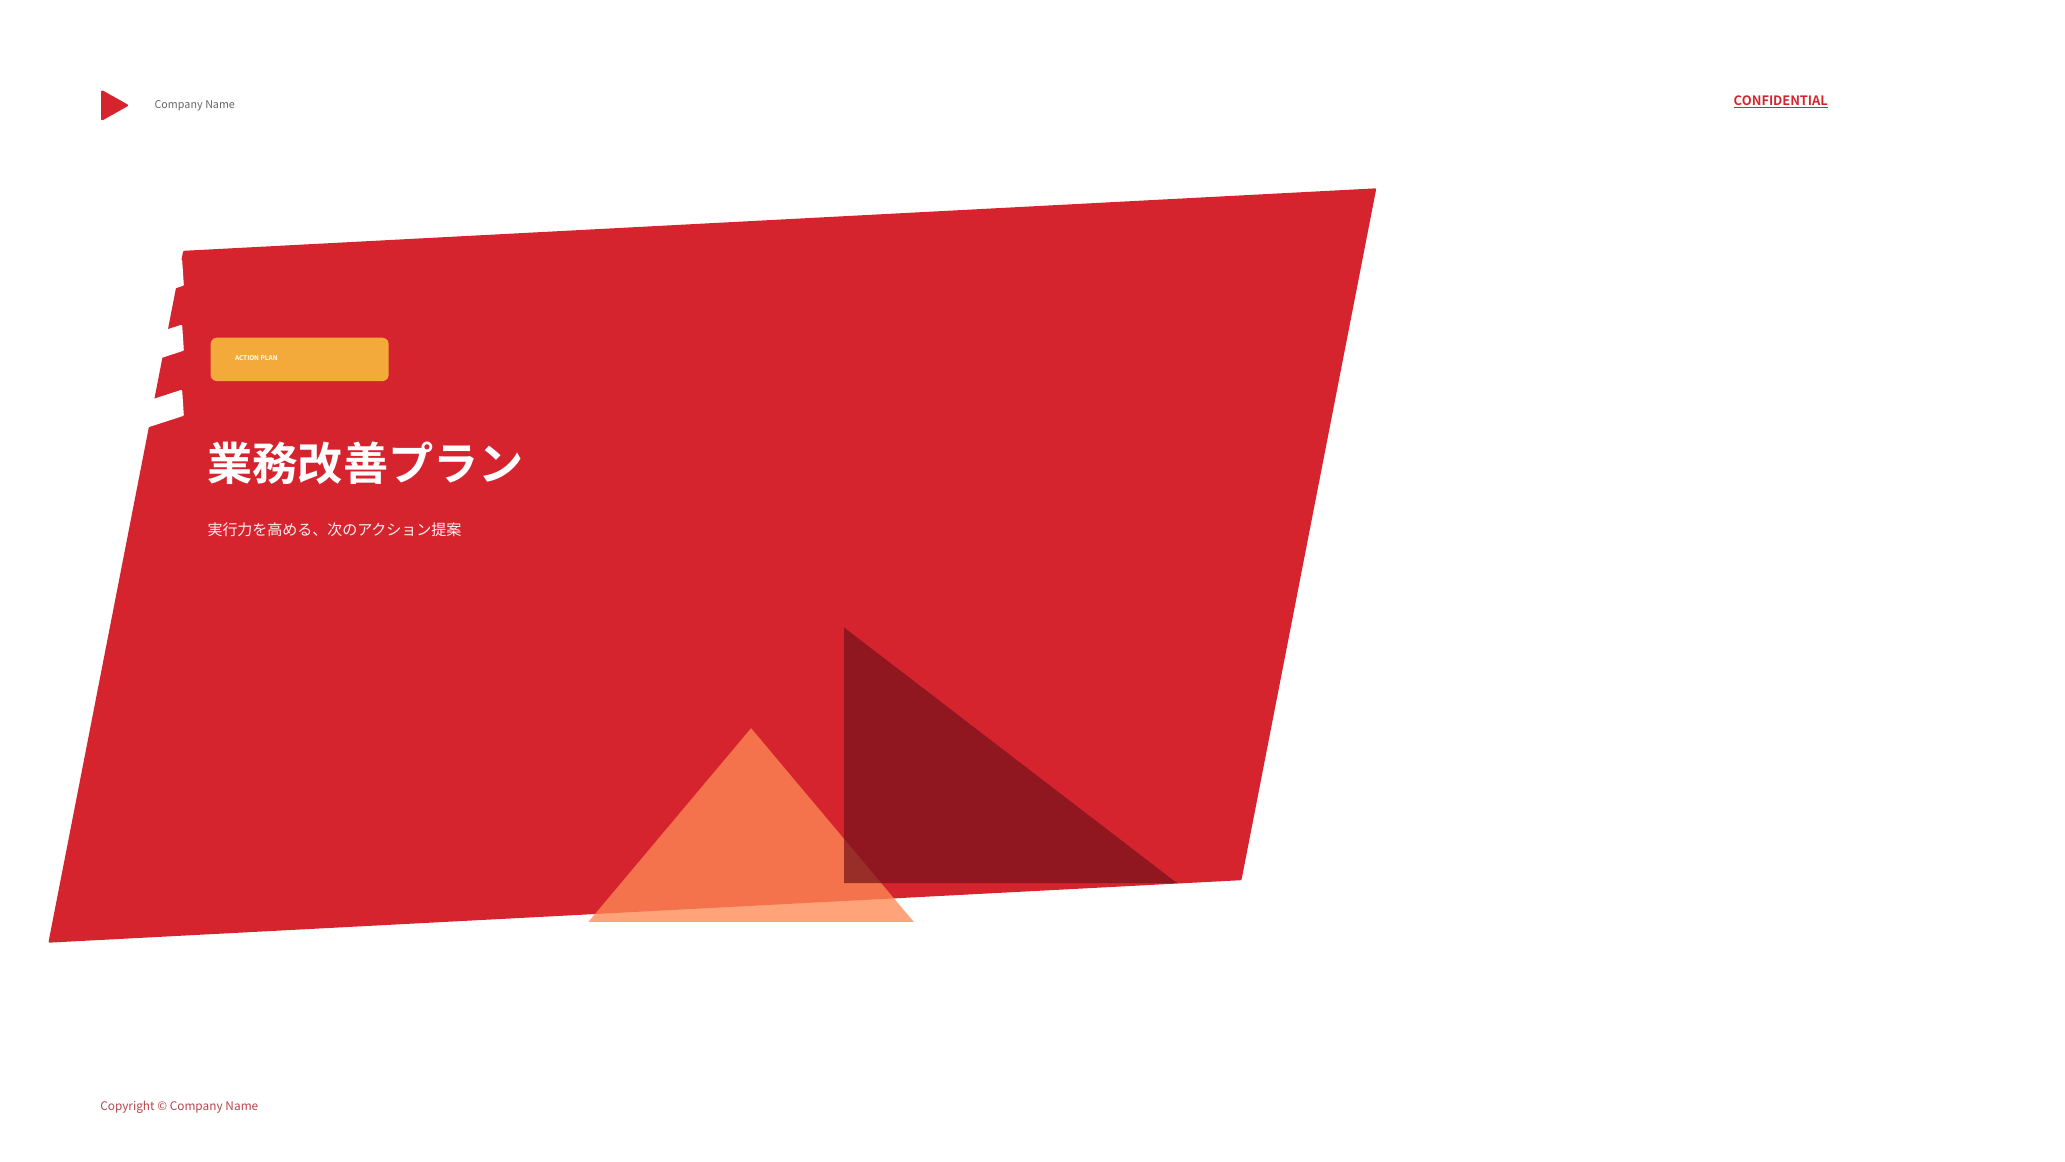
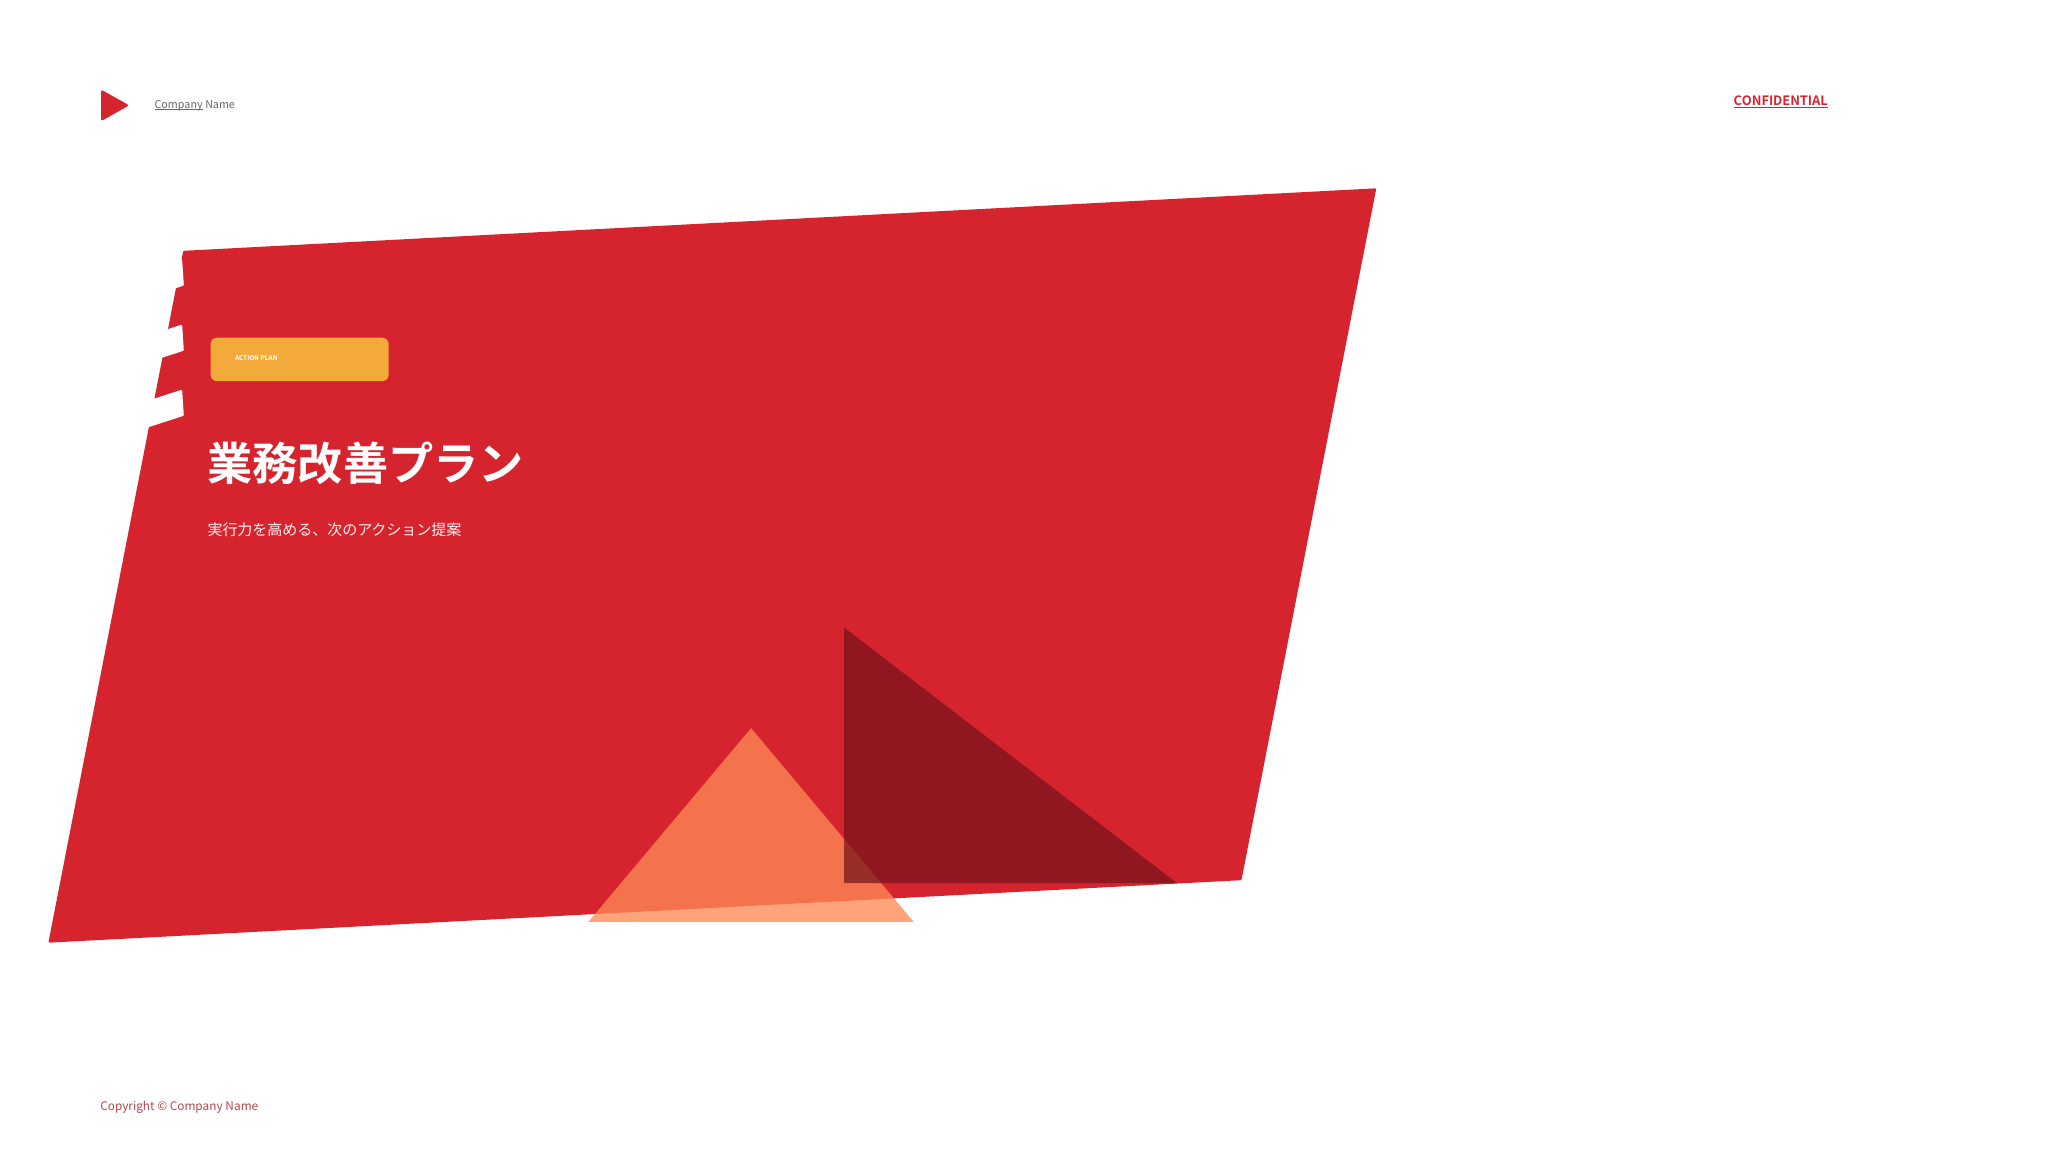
Company underline: none -> present (179, 105)
